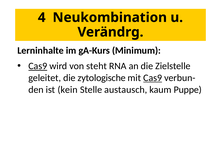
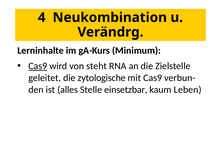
Cas9 underline: present -> none (153, 78)
kein: kein -> alles (68, 90)
austausch: austausch -> einsetzbar (126, 90)
Puppe: Puppe -> Leben (188, 90)
